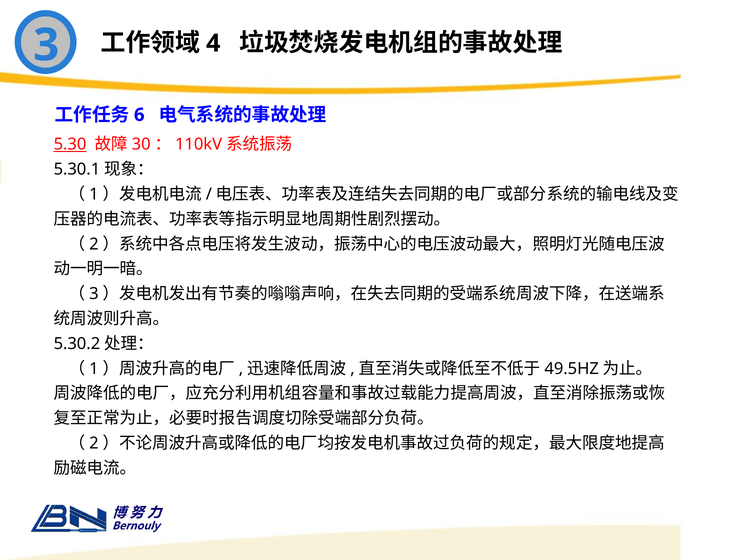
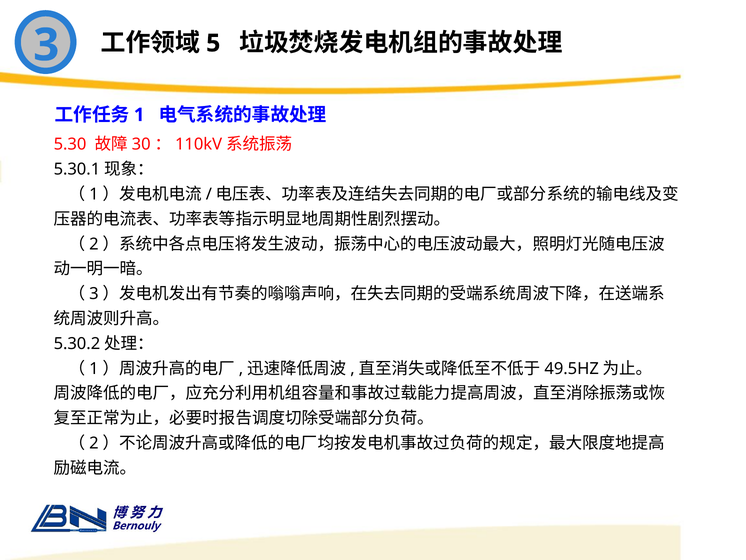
4: 4 -> 5 (213, 43)
6: 6 -> 1 (139, 115)
5.30 underline: present -> none (70, 144)
